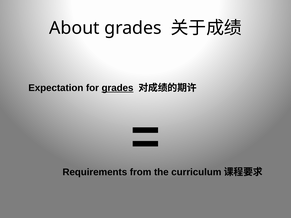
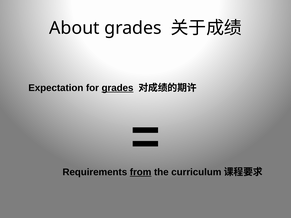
from underline: none -> present (141, 172)
